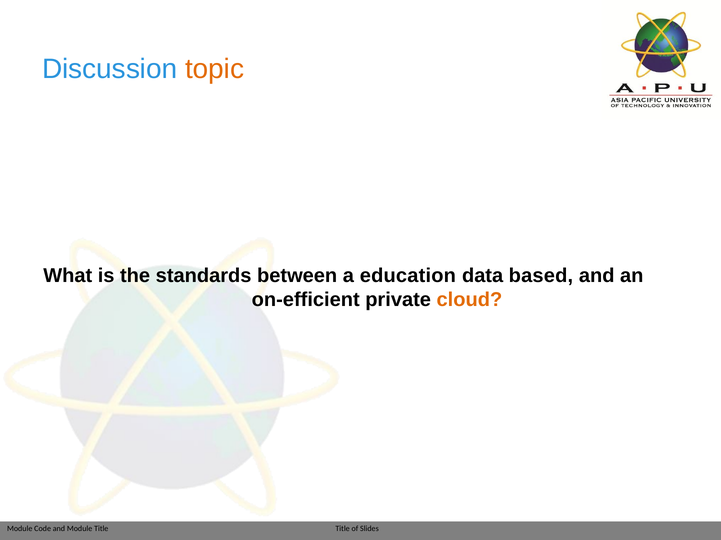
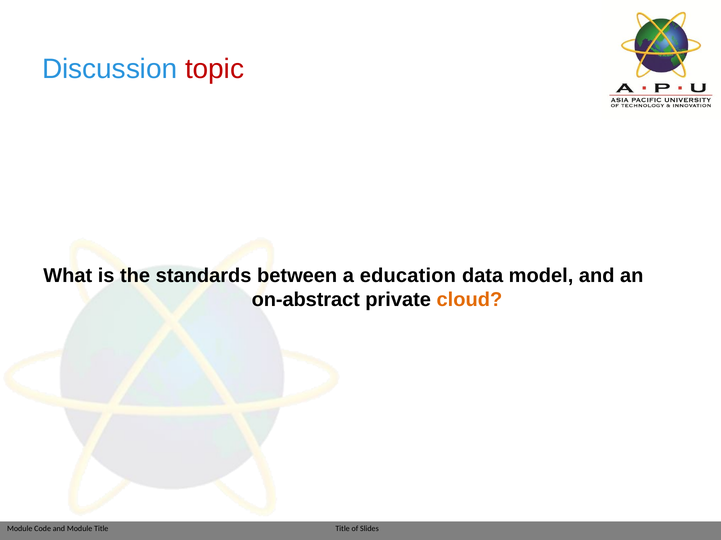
topic colour: orange -> red (215, 69)
based: based -> model (541, 276)
on-efficient: on-efficient -> on-abstract (306, 300)
